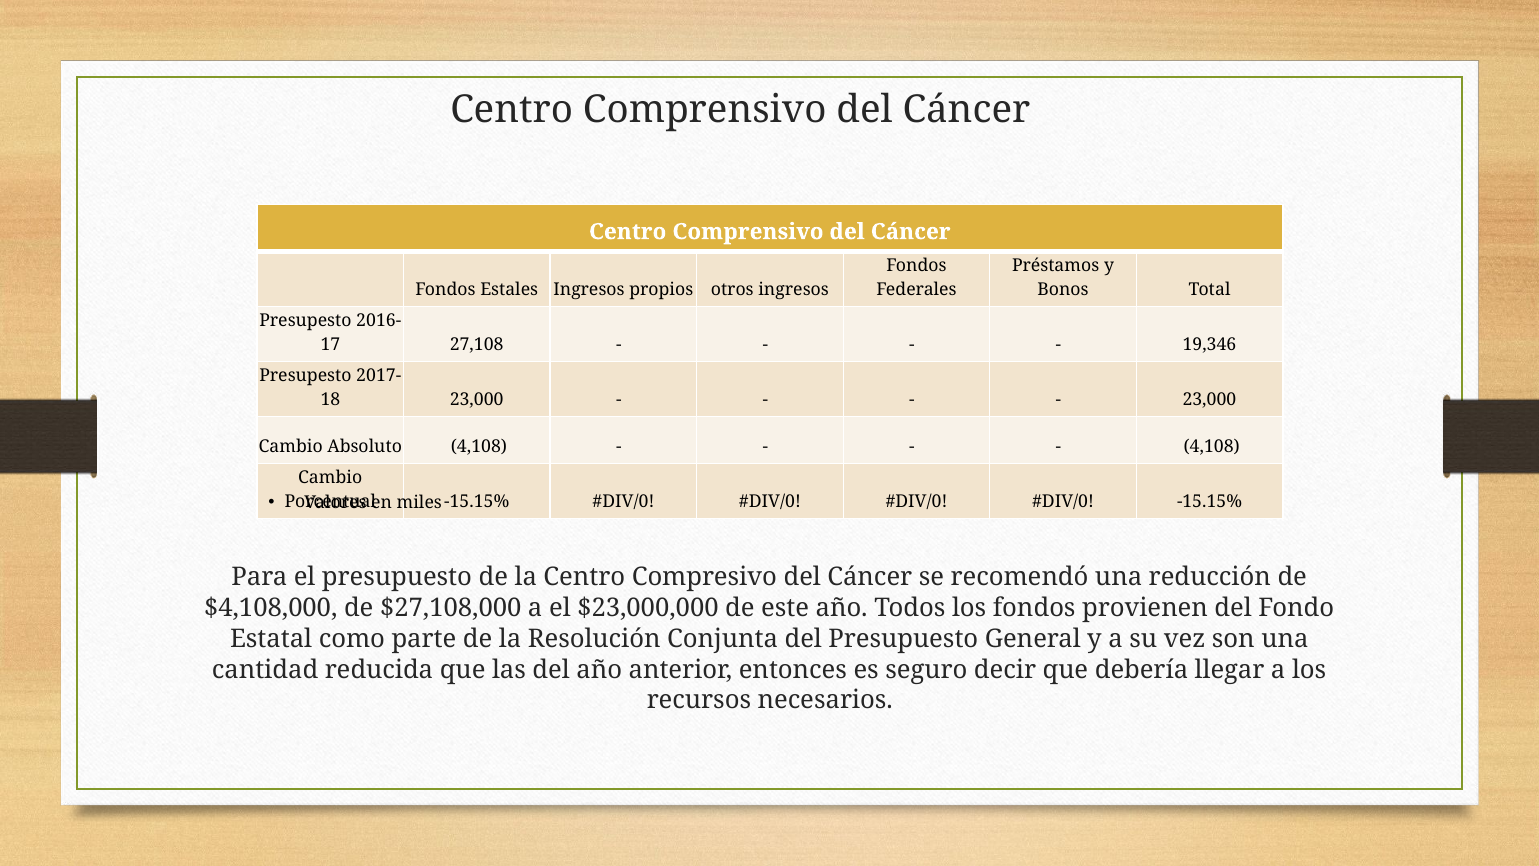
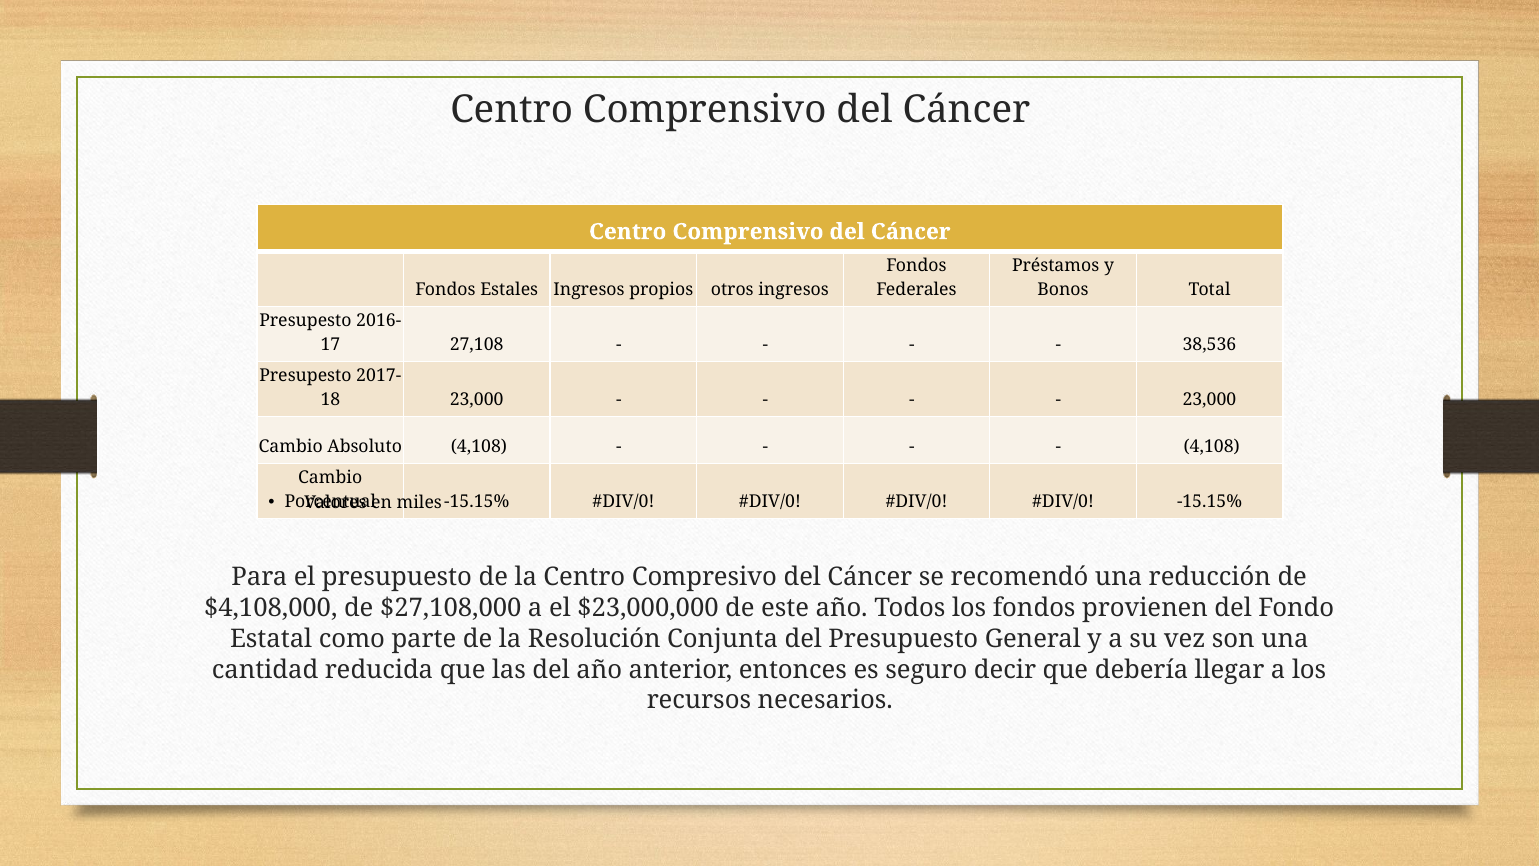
19,346: 19,346 -> 38,536 (1209, 345)
